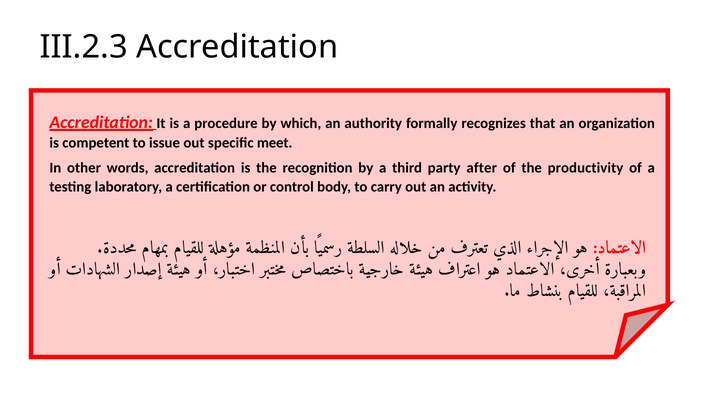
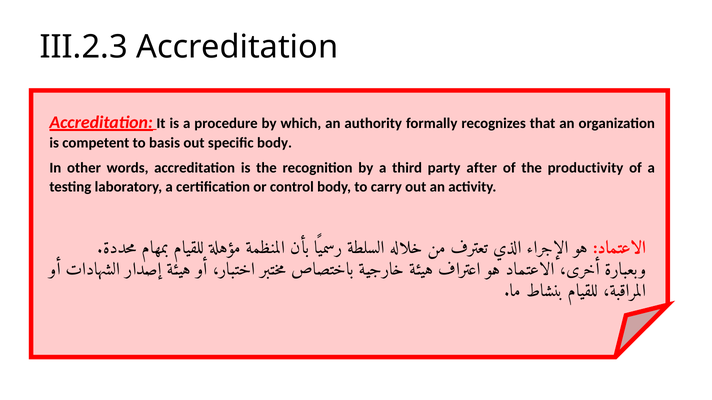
issue: issue -> basis (165, 143)
specific meet: meet -> body (275, 143)
